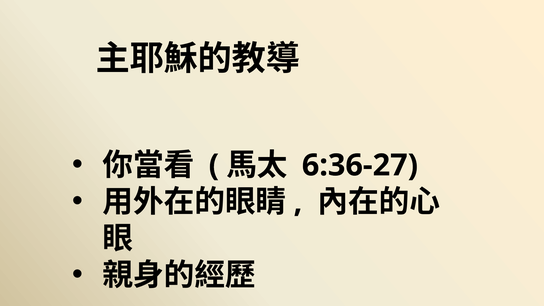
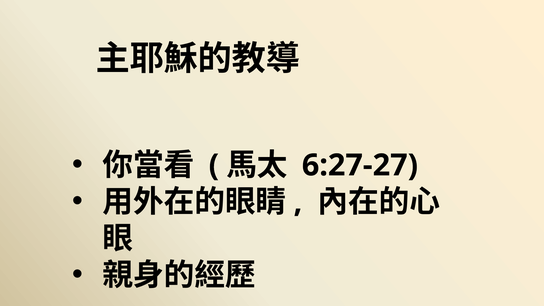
6:36-27: 6:36-27 -> 6:27-27 (360, 165)
